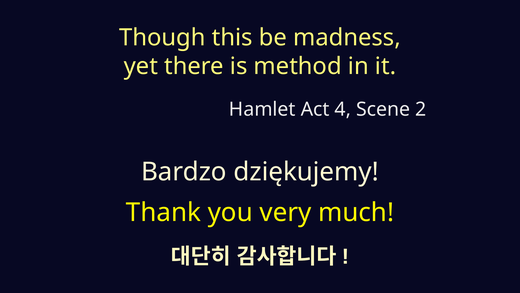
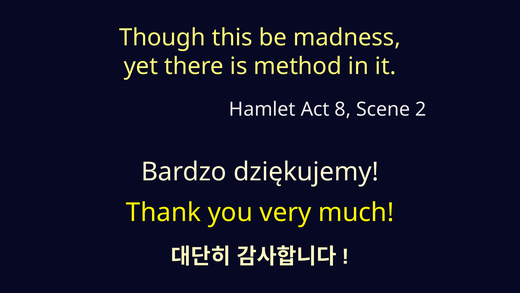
4: 4 -> 8 (343, 109)
